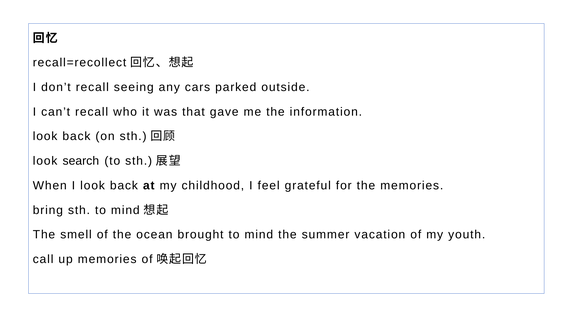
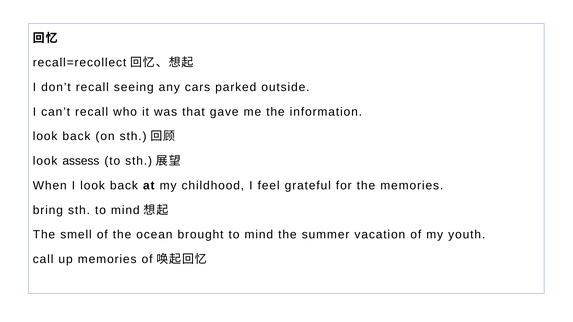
search: search -> assess (81, 161)
